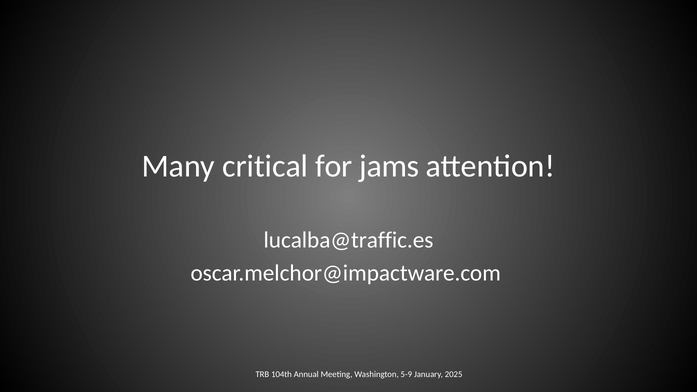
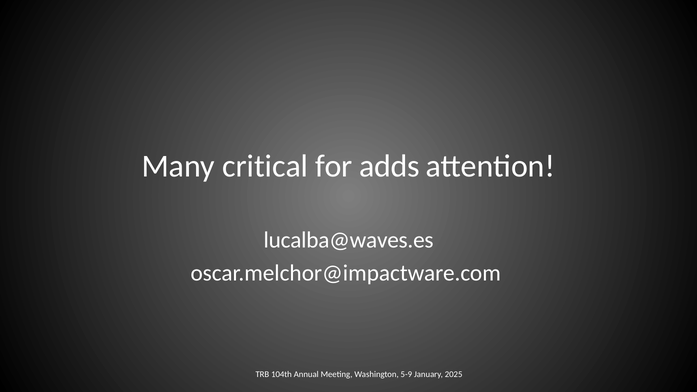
jams: jams -> adds (389, 166)
lucalba@traffic.es: lucalba@traffic.es -> lucalba@waves.es (349, 240)
